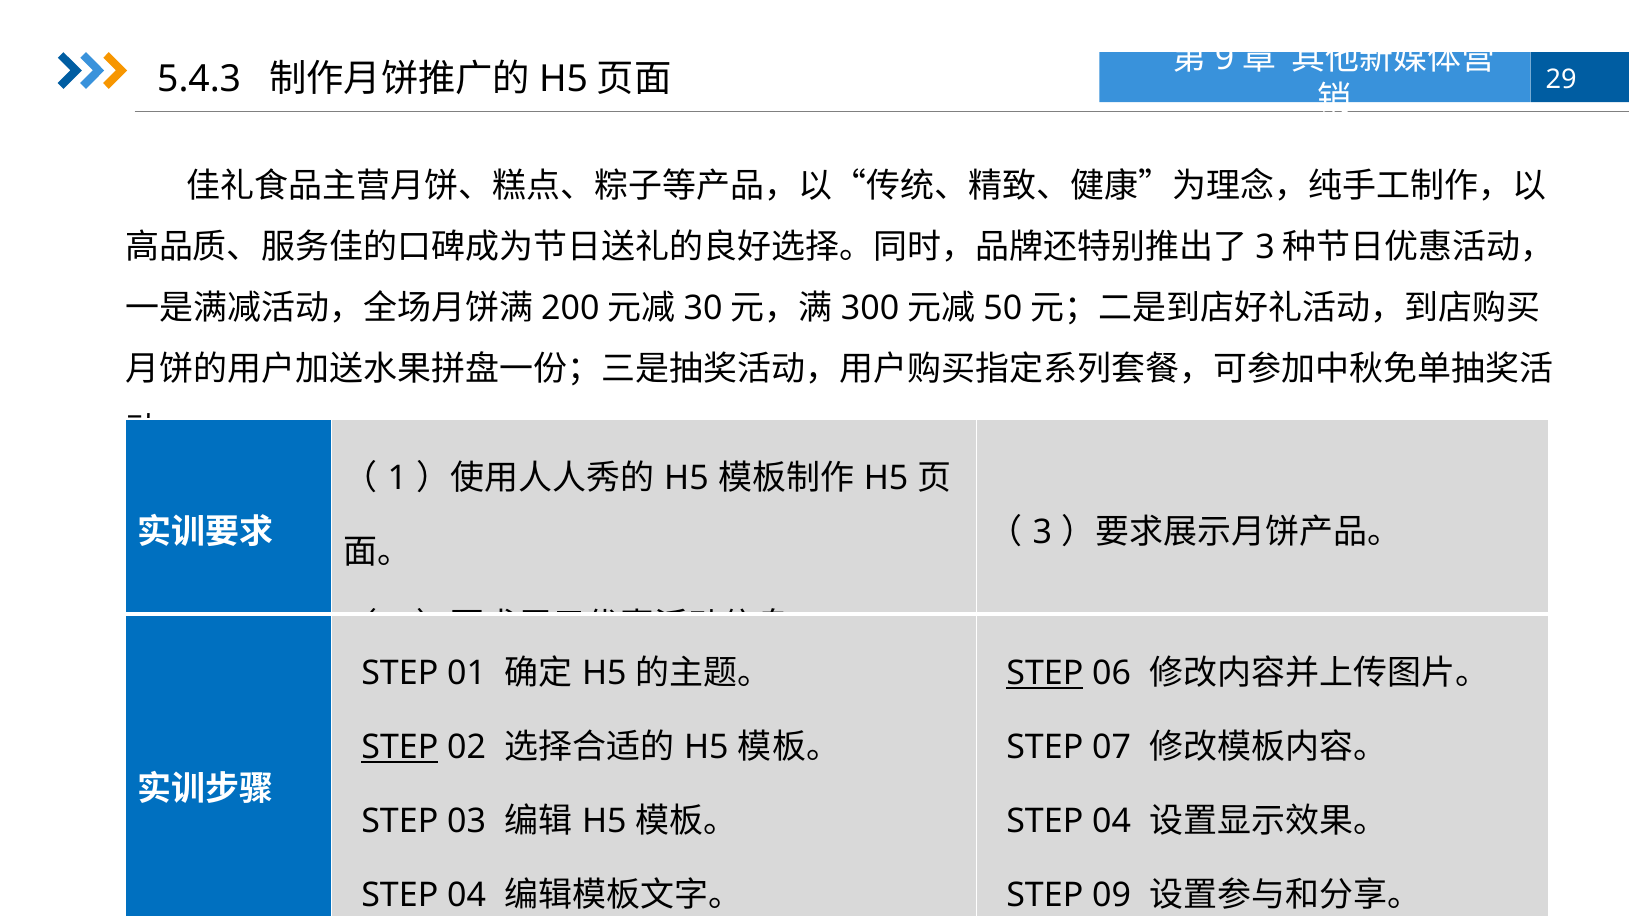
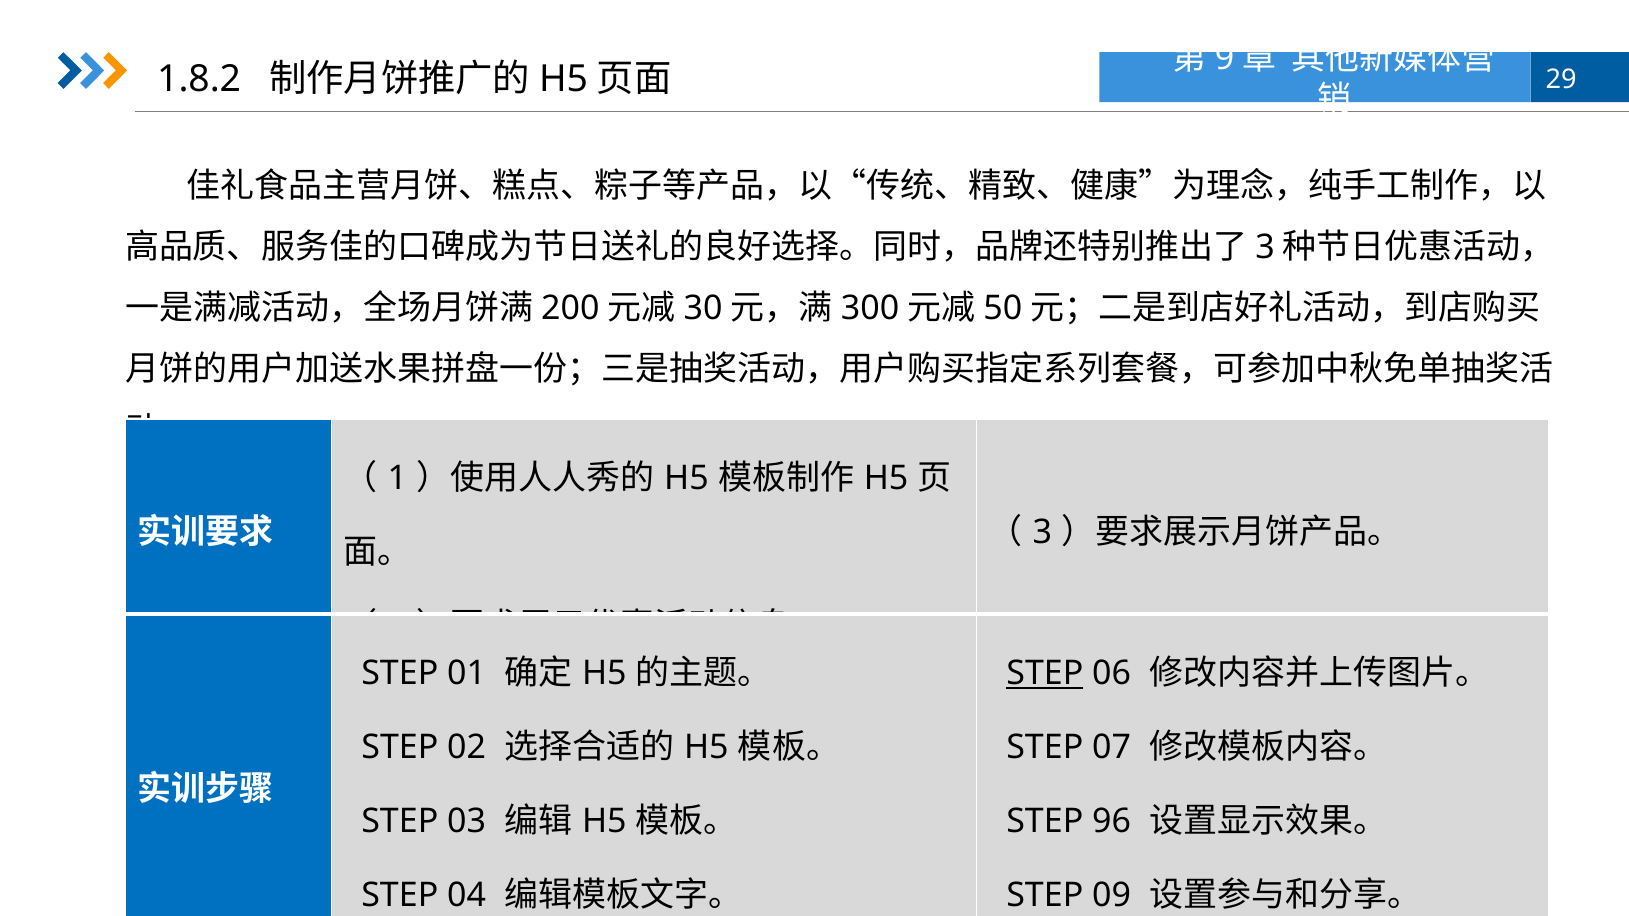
5.4.3: 5.4.3 -> 1.8.2 (199, 79)
STEP underline: present -> none (400, 748)
04: 04 -> 96 (1112, 822)
